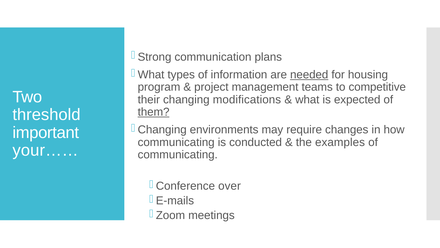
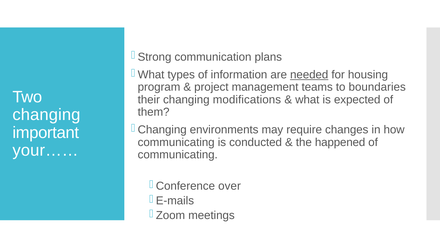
competitive: competitive -> boundaries (377, 87)
them underline: present -> none (154, 112)
threshold: threshold -> changing (46, 115)
examples: examples -> happened (340, 142)
